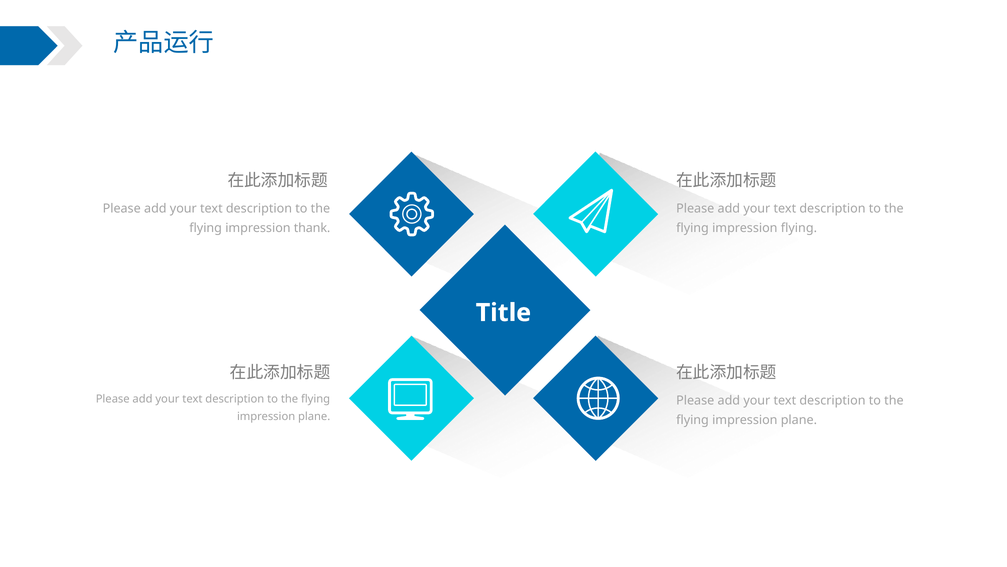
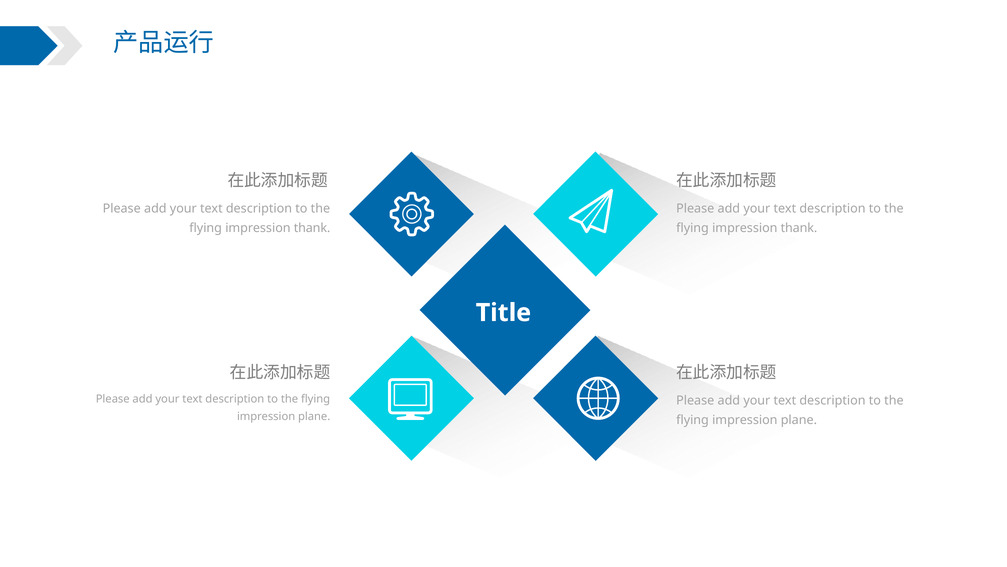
flying: flying -> thank (799, 228)
